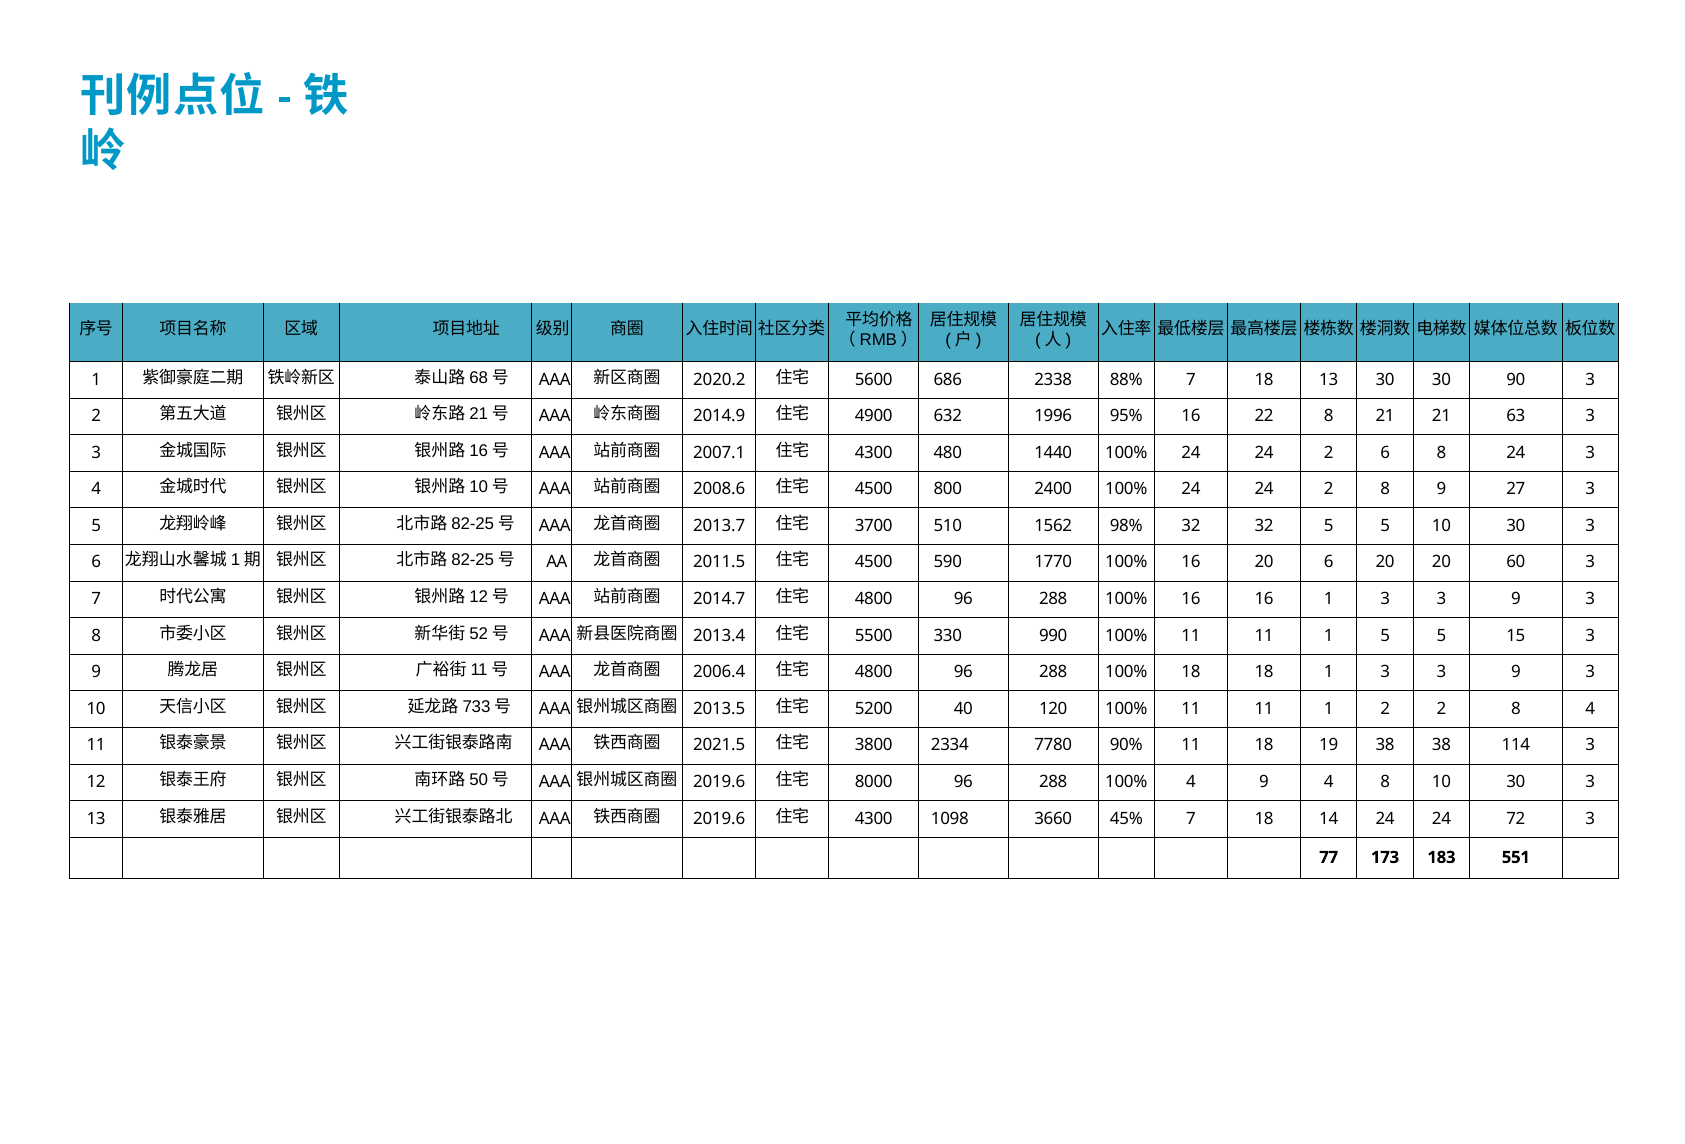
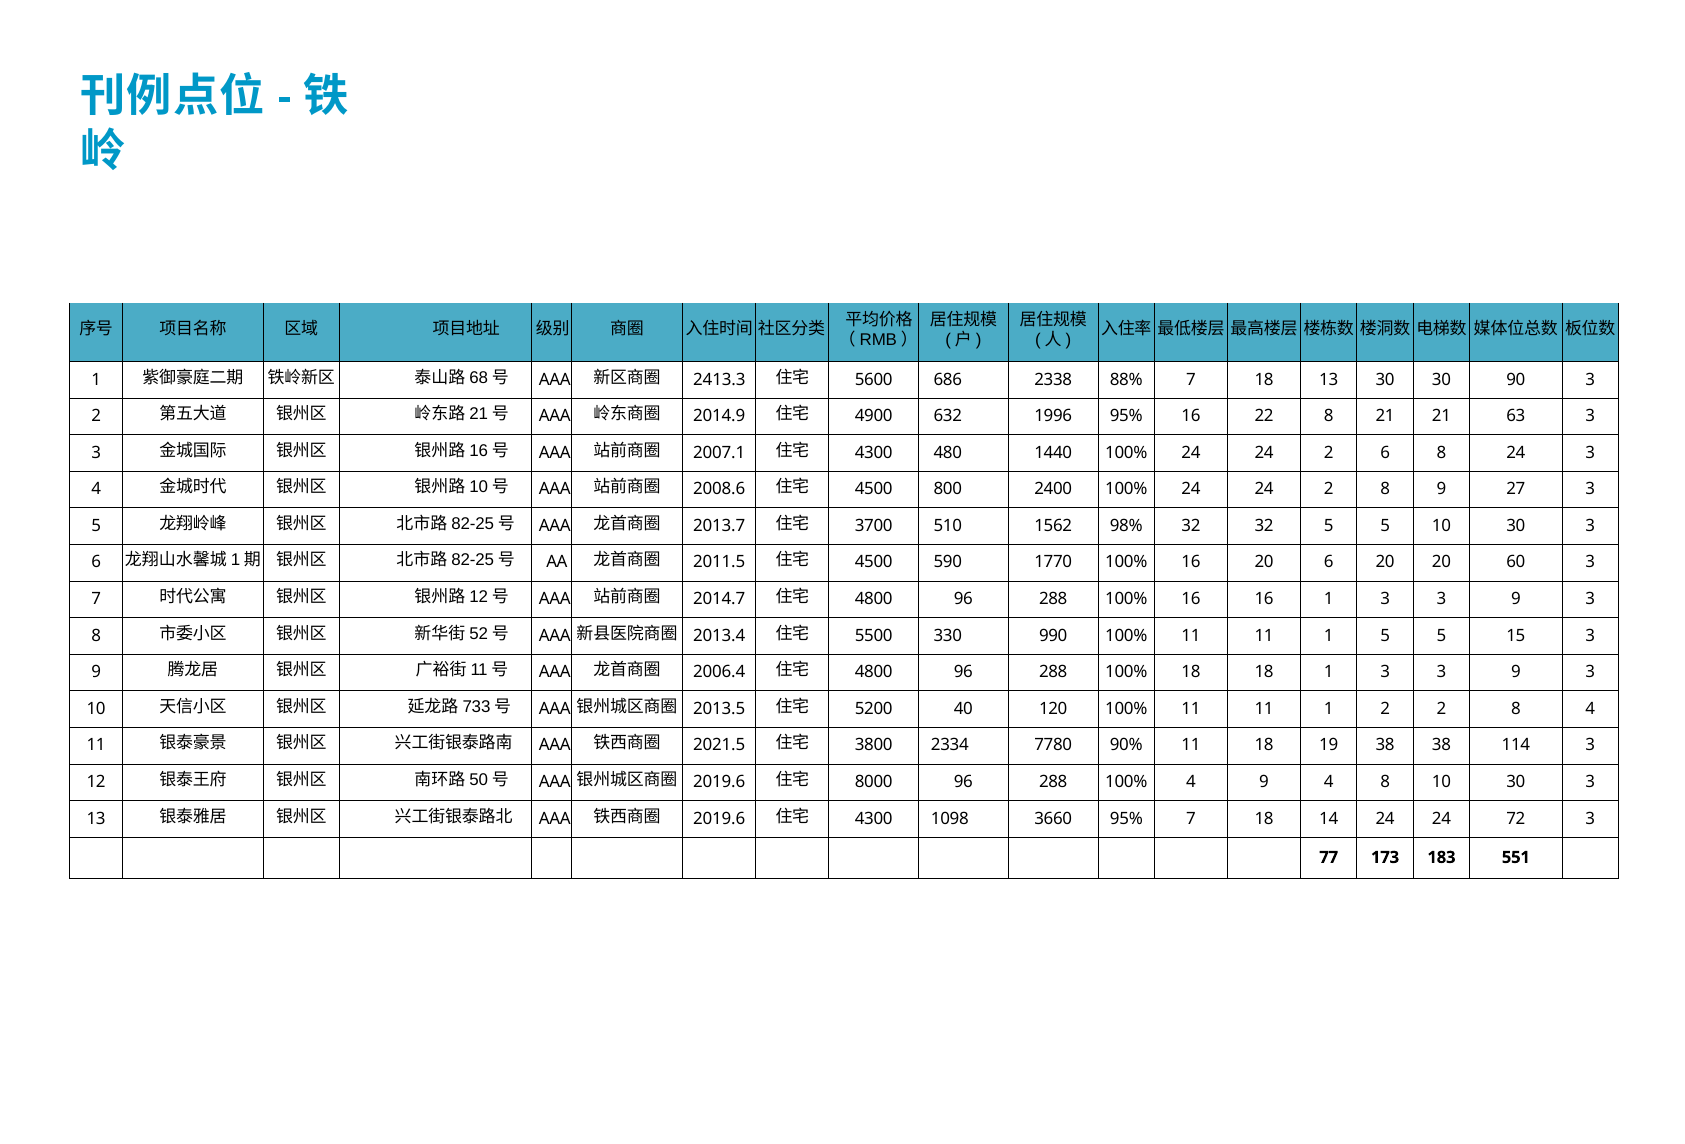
2020.2: 2020.2 -> 2413.3 (719, 379)
3660 45%: 45% -> 95% (1126, 818)
